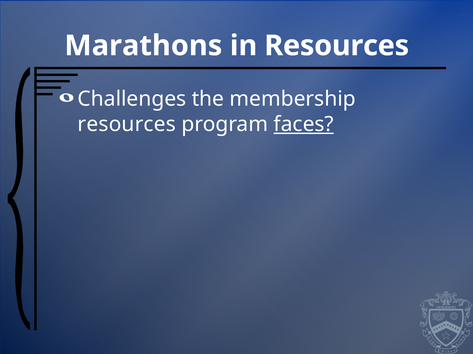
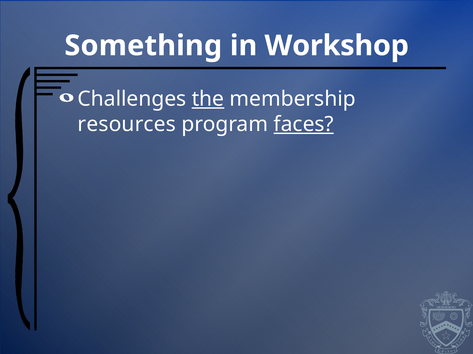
Marathons: Marathons -> Something (143, 46)
in Resources: Resources -> Workshop (337, 46)
the underline: none -> present (208, 99)
